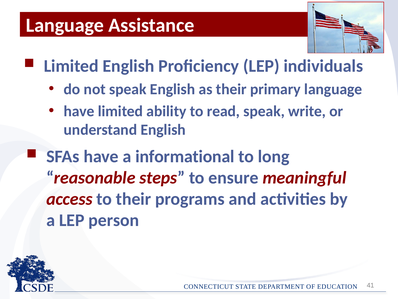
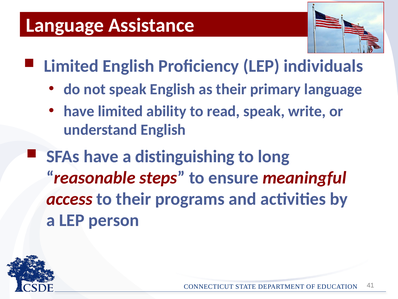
informational: informational -> distinguishing (185, 156)
